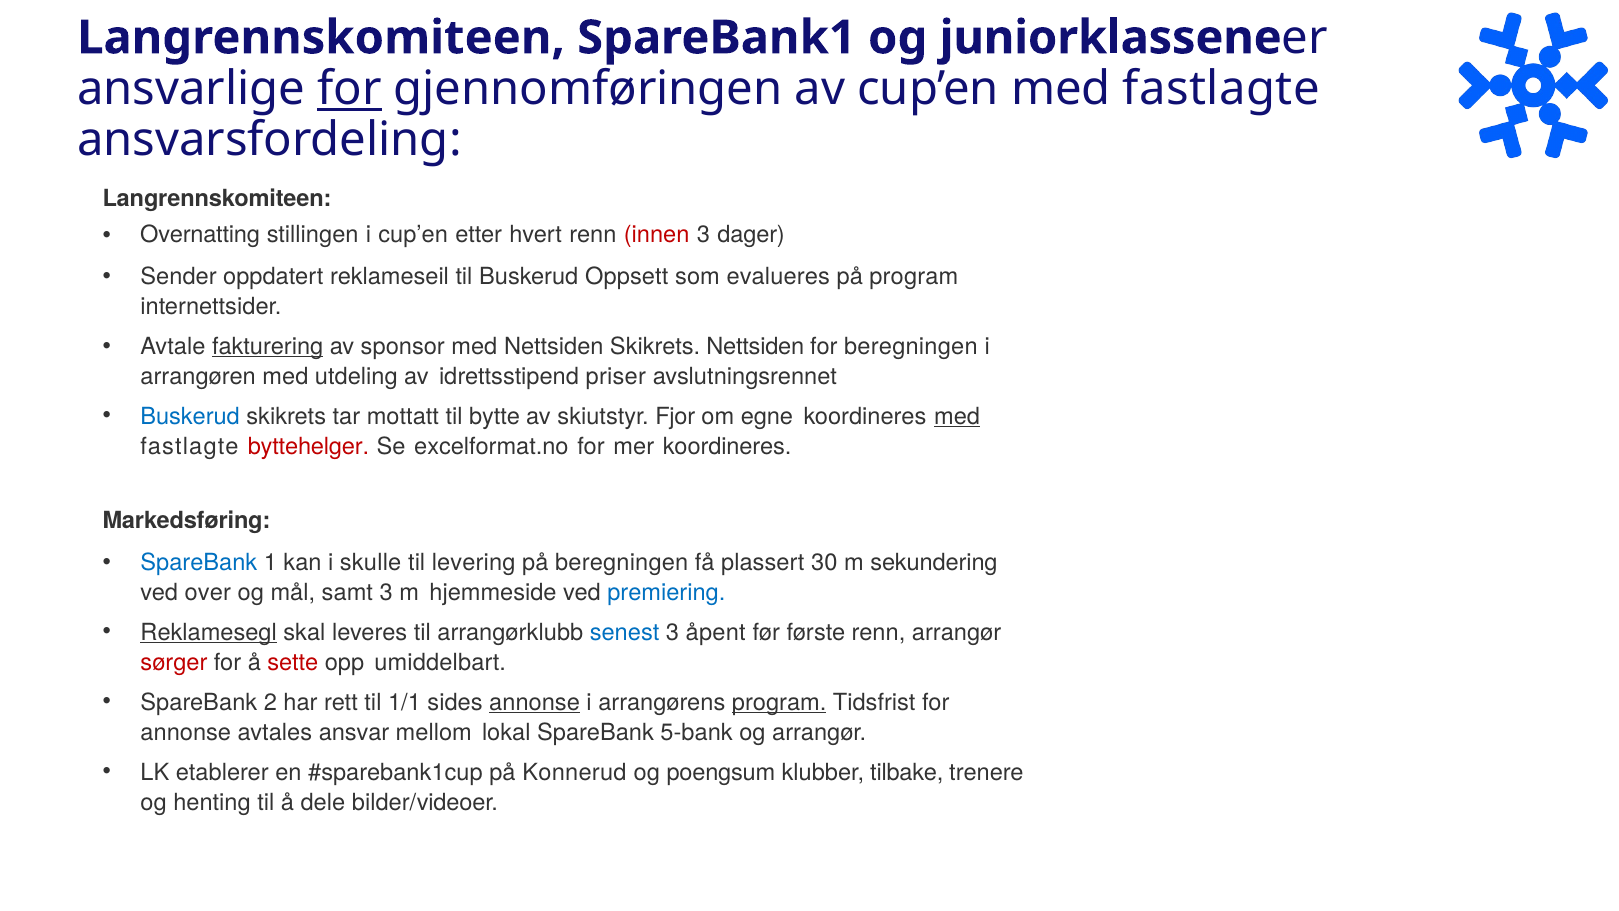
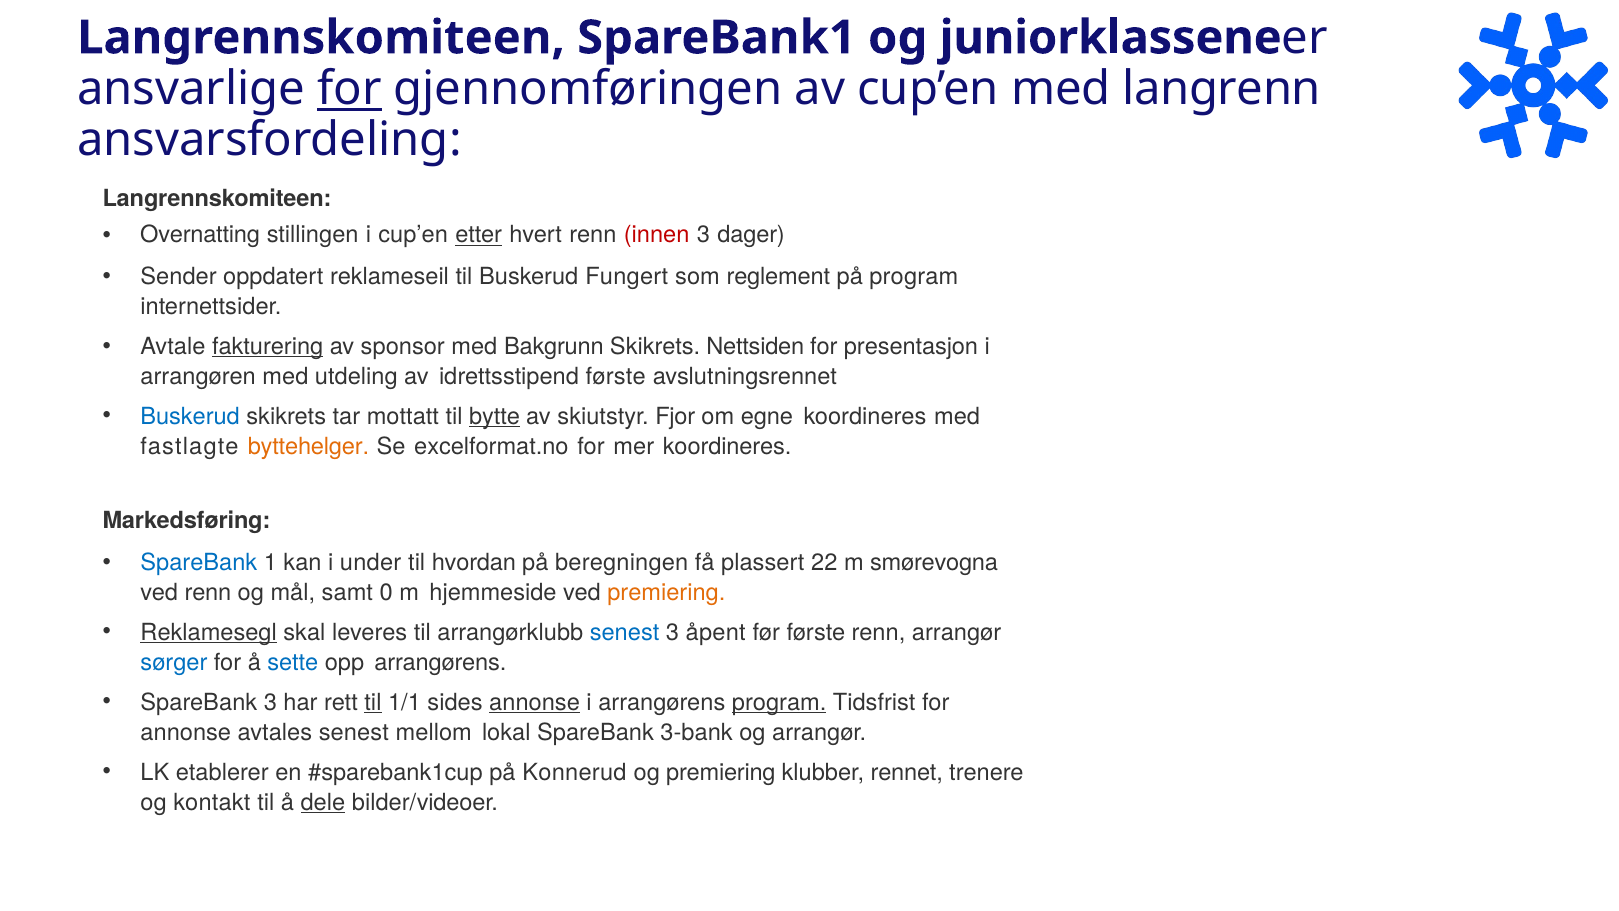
cup’en med fastlagte: fastlagte -> langrenn (1222, 89)
etter underline: none -> present (479, 235)
Oppsett: Oppsett -> Fungert (627, 276)
evalueres: evalueres -> reglement (778, 276)
med Nettsiden: Nettsiden -> Bakgrunn (554, 346)
for beregningen: beregningen -> presentasjon (911, 346)
idrettsstipend priser: priser -> første (616, 376)
bytte underline: none -> present (495, 416)
med underline: present -> none (957, 416)
byttehelger colour: red -> orange (308, 446)
skulle: skulle -> under (371, 562)
levering: levering -> hvordan (474, 562)
30: 30 -> 22 (824, 562)
sekundering: sekundering -> smørevogna (934, 562)
ved over: over -> renn (208, 592)
samt 3: 3 -> 0 (386, 592)
premiering colour: blue -> orange (666, 592)
sørger colour: red -> blue (174, 662)
sette colour: red -> blue (293, 662)
opp umiddelbart: umiddelbart -> arrangørens (440, 662)
SpareBank 2: 2 -> 3 (270, 702)
til underline: none -> present (373, 702)
avtales ansvar: ansvar -> senest (354, 732)
5-bank: 5-bank -> 3-bank (697, 732)
og poengsum: poengsum -> premiering (721, 772)
tilbake: tilbake -> rennet (907, 772)
henting: henting -> kontakt (212, 802)
dele underline: none -> present (323, 802)
